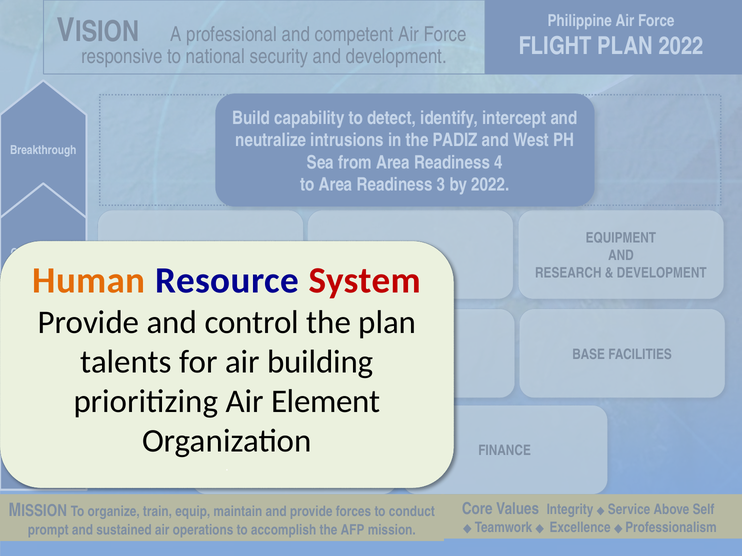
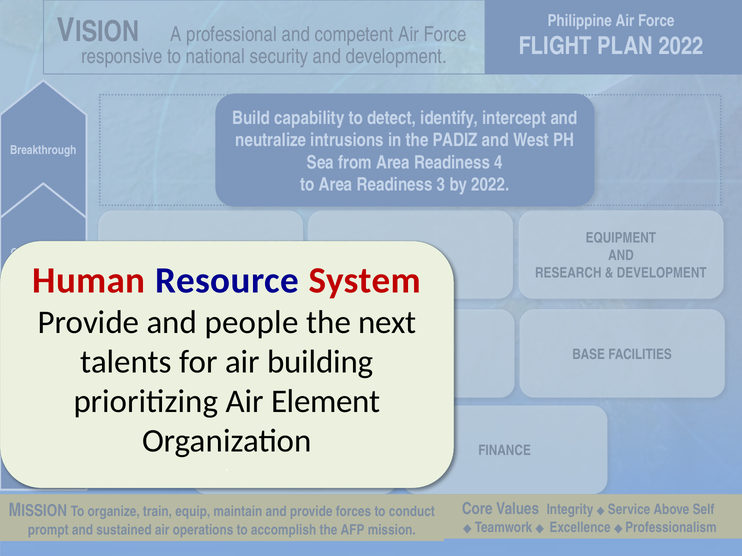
Human colour: orange -> red (89, 281)
control: control -> people (252, 323)
the plan: plan -> next (387, 323)
